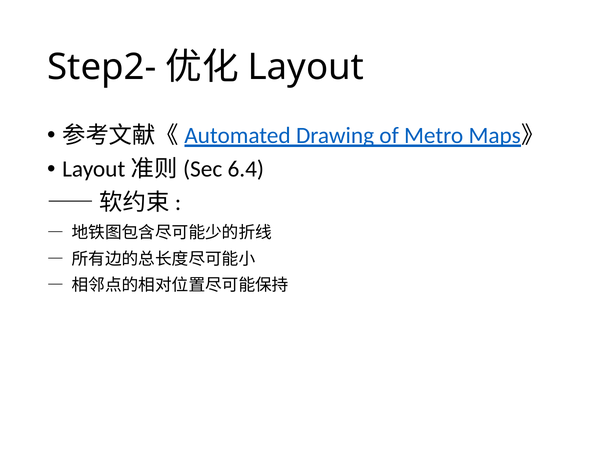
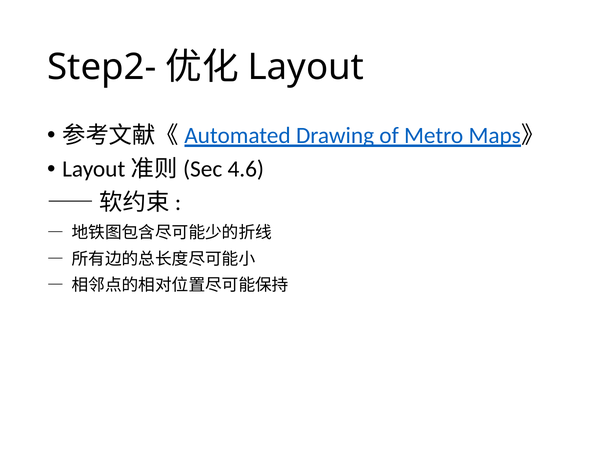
6.4: 6.4 -> 4.6 (246, 169)
